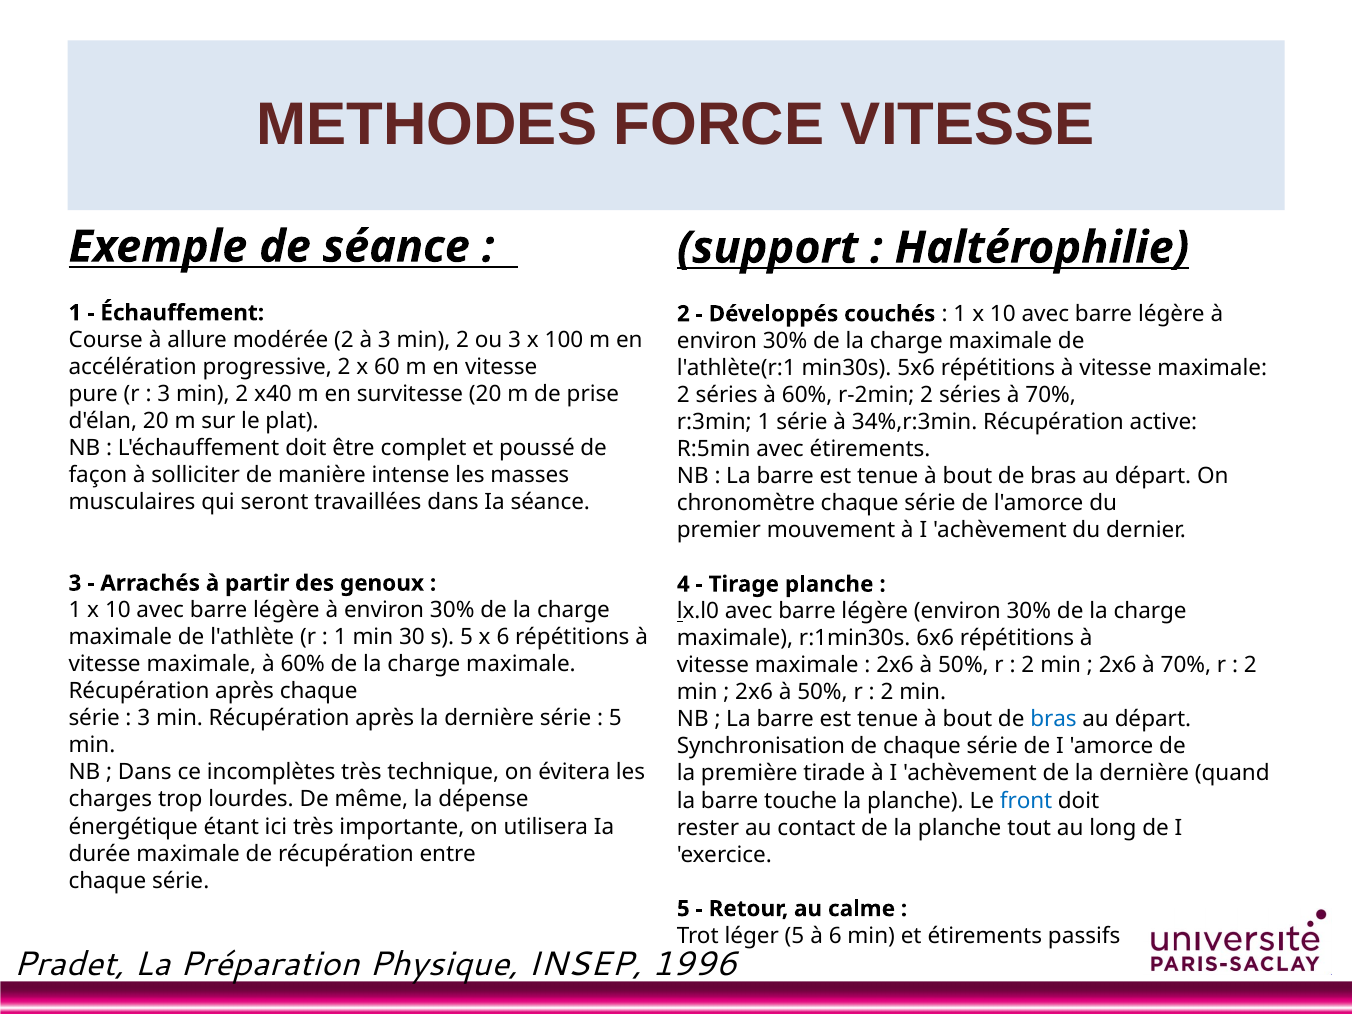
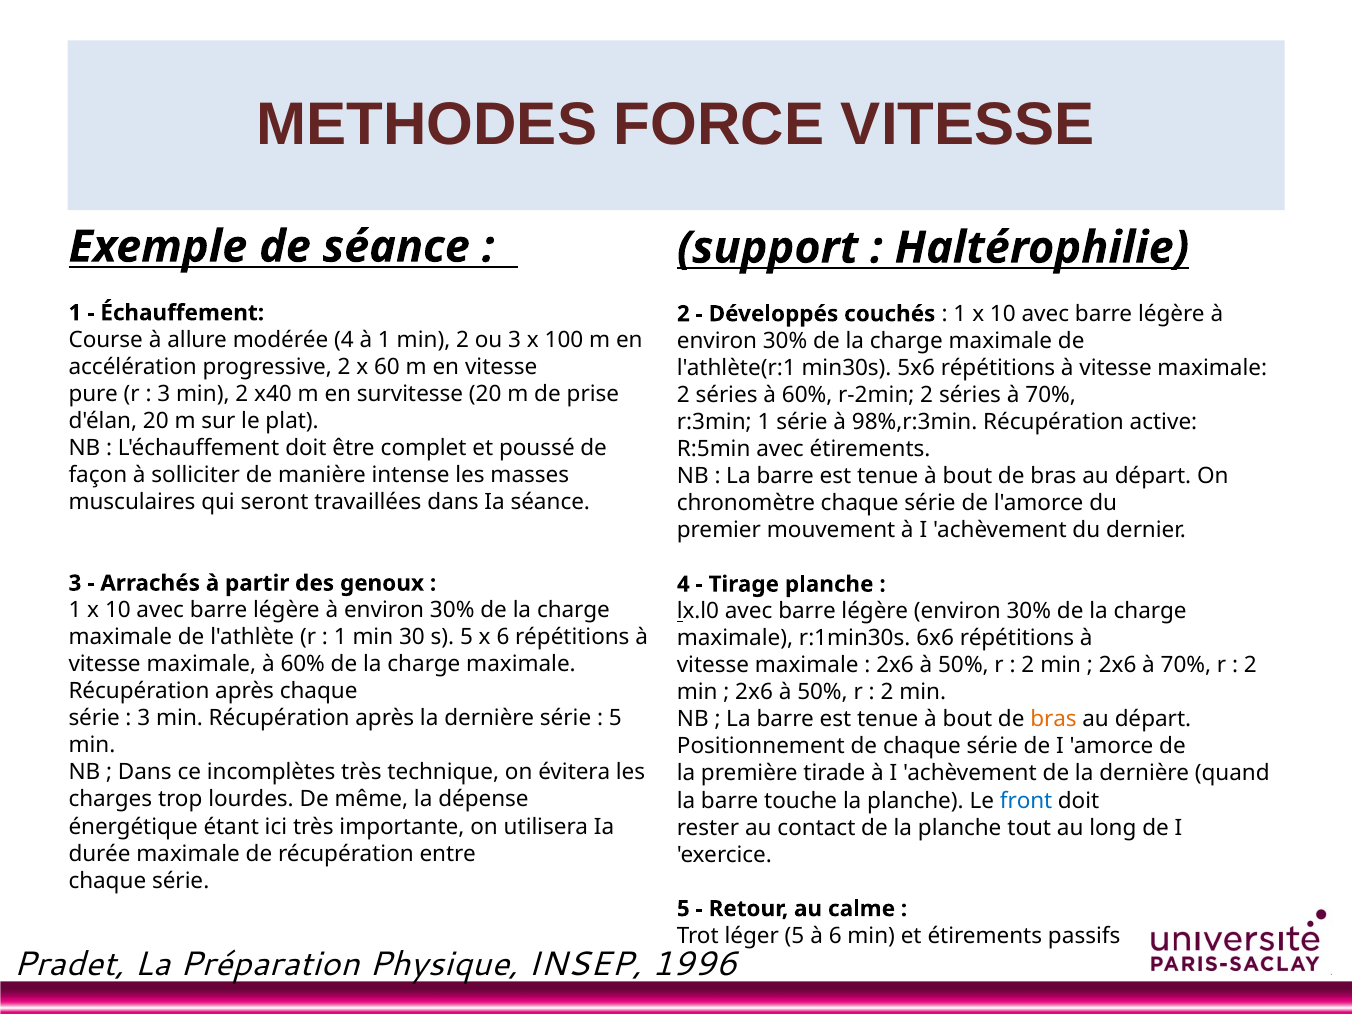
modérée 2: 2 -> 4 (344, 340)
à 3: 3 -> 1 (384, 340)
34%,r:3min: 34%,r:3min -> 98%,r:3min (915, 422)
bras colour: blue -> orange (1054, 719)
Synchronisation: Synchronisation -> Positionnement (761, 746)
